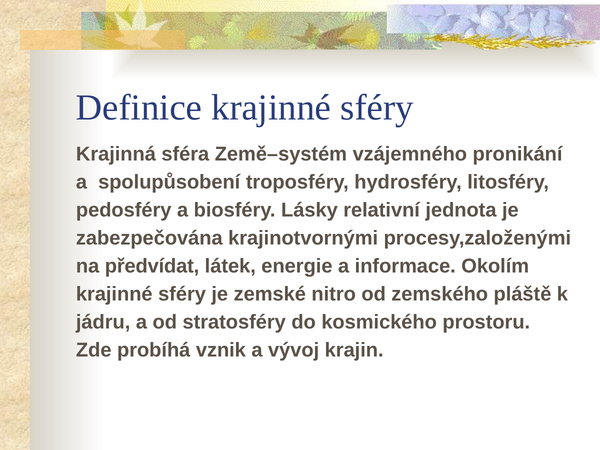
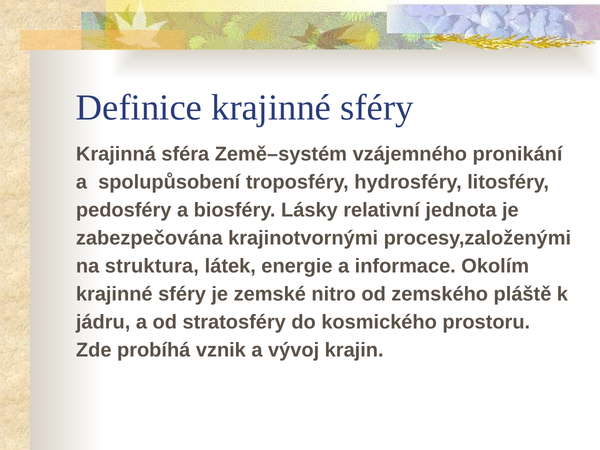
předvídat: předvídat -> struktura (152, 266)
